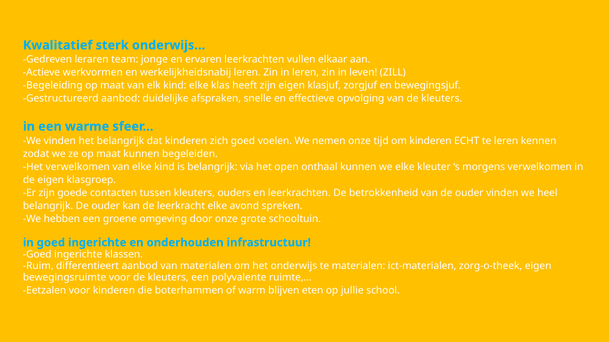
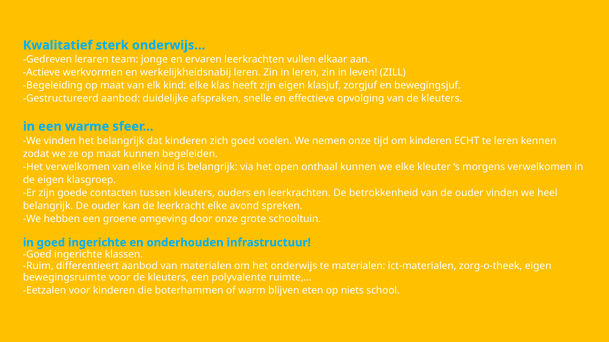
jullie: jullie -> niets (352, 291)
